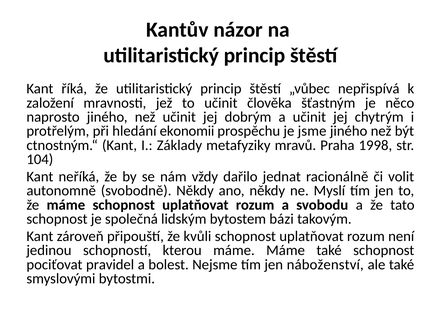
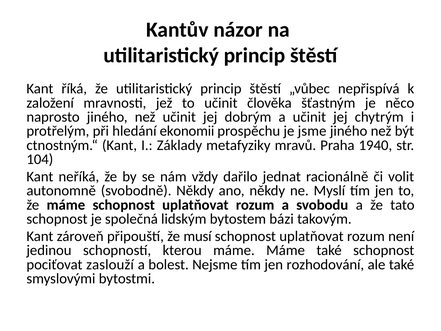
1998: 1998 -> 1940 (375, 145)
kvůli: kvůli -> musí (198, 236)
pravidel: pravidel -> zaslouží (110, 264)
náboženství: náboženství -> rozhodování (325, 264)
